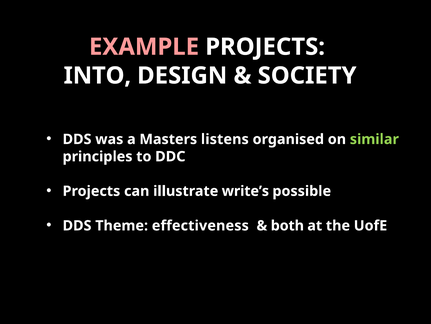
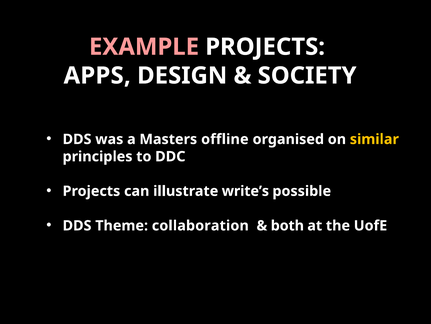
INTO: INTO -> APPS (97, 75)
listens: listens -> offline (225, 139)
similar colour: light green -> yellow (374, 139)
effectiveness: effectiveness -> collaboration (200, 225)
